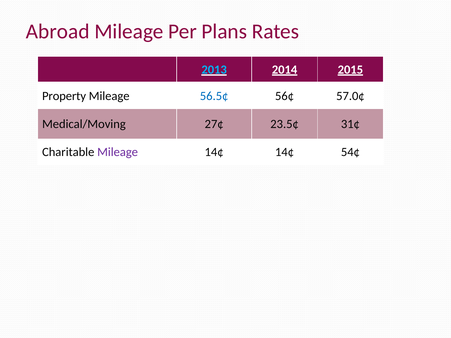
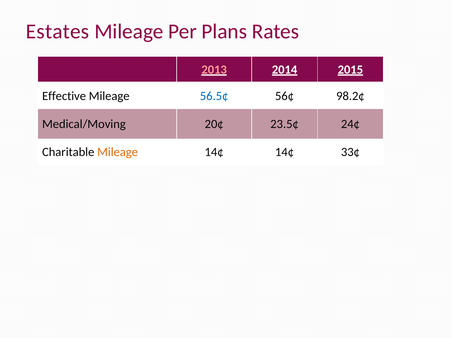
Abroad: Abroad -> Estates (58, 32)
2013 colour: light blue -> pink (214, 70)
Property: Property -> Effective (64, 96)
57.0¢: 57.0¢ -> 98.2¢ (350, 96)
27¢: 27¢ -> 20¢ (214, 124)
31¢: 31¢ -> 24¢ (350, 124)
Mileage colour: purple -> orange (118, 152)
54¢: 54¢ -> 33¢ (350, 152)
